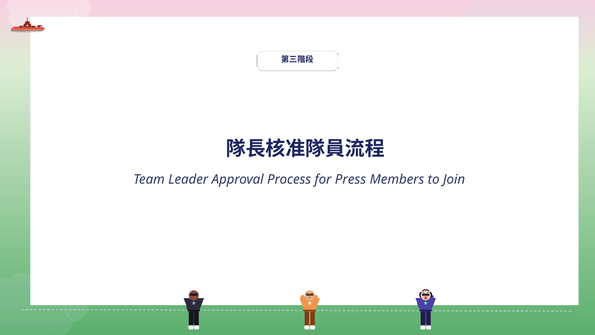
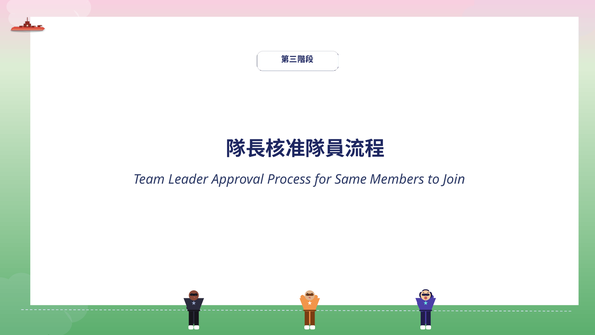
Press: Press -> Same (351, 179)
